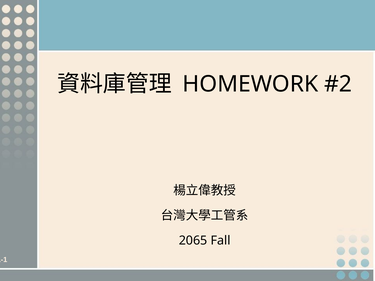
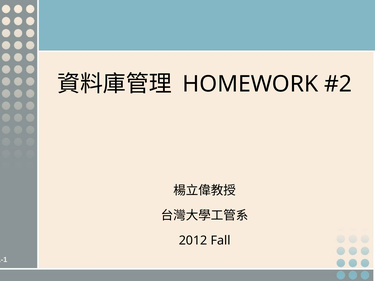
2065: 2065 -> 2012 (193, 241)
